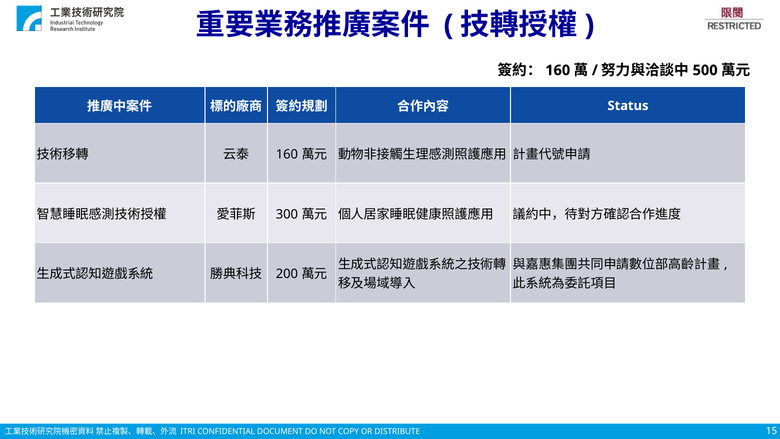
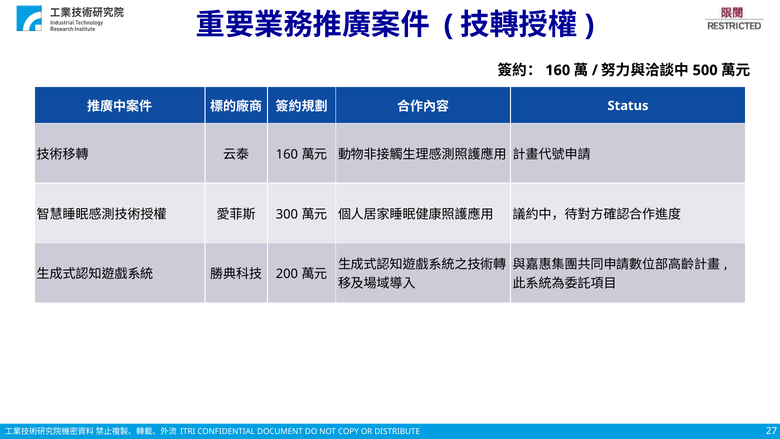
15: 15 -> 27 (772, 431)
